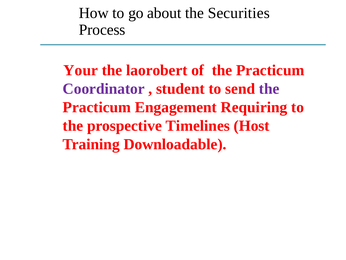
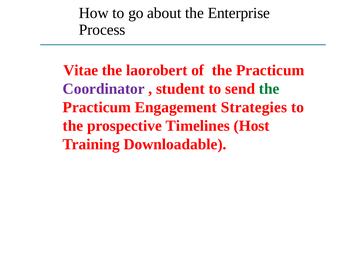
Securities: Securities -> Enterprise (239, 13)
Your: Your -> Vitae (81, 70)
the colour: purple -> green (269, 89)
Requiring: Requiring -> Strategies (254, 107)
